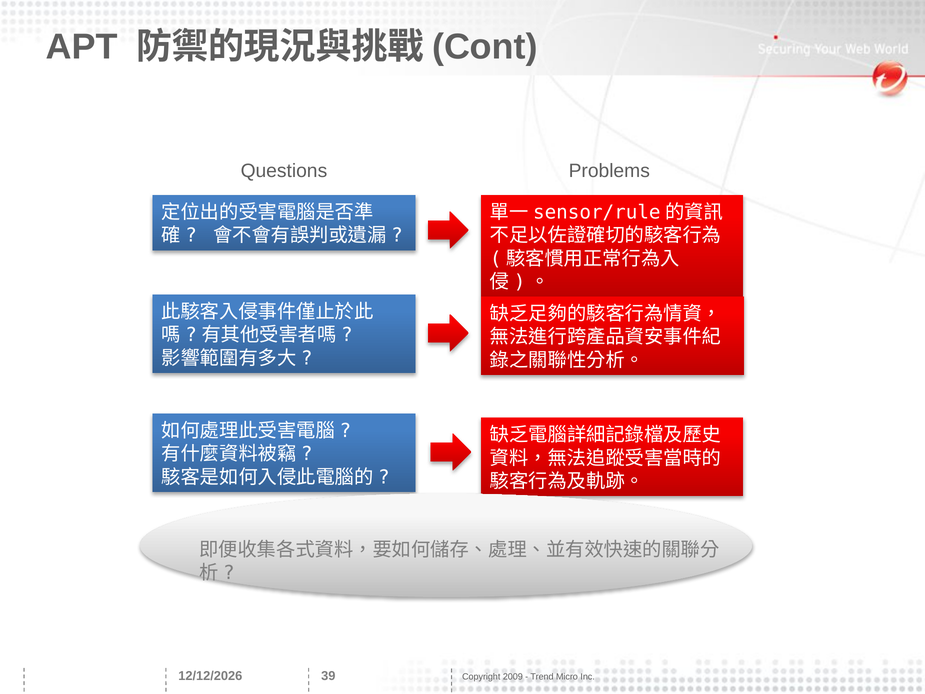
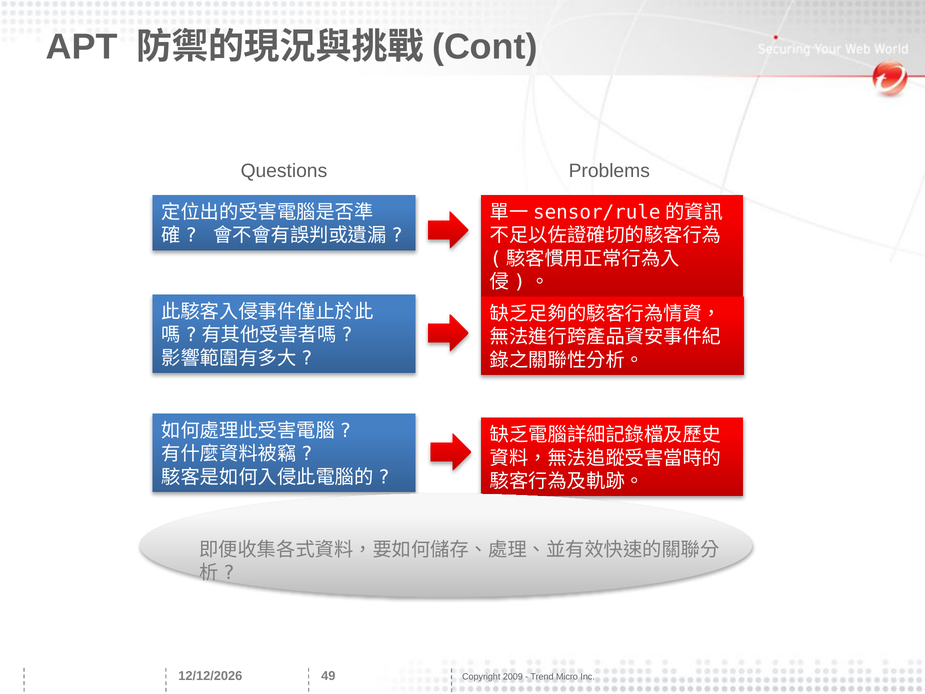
39: 39 -> 49 (328, 676)
